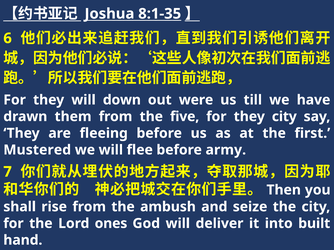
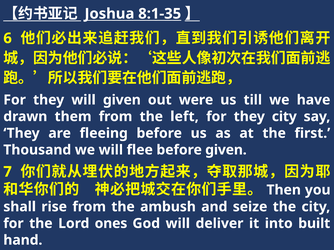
will down: down -> given (122, 100)
five: five -> left (185, 117)
Mustered: Mustered -> Thousand (37, 150)
before army: army -> given (226, 150)
